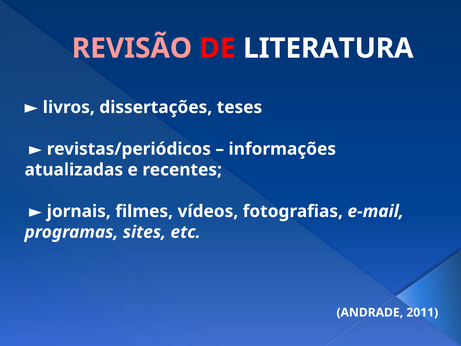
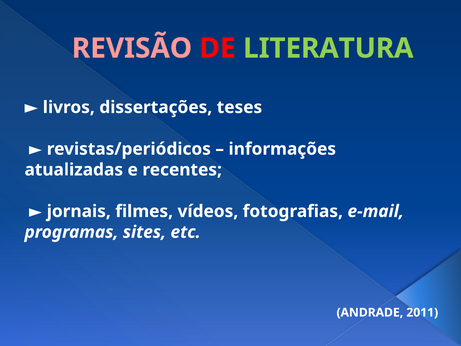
LITERATURA colour: white -> light green (328, 48)
